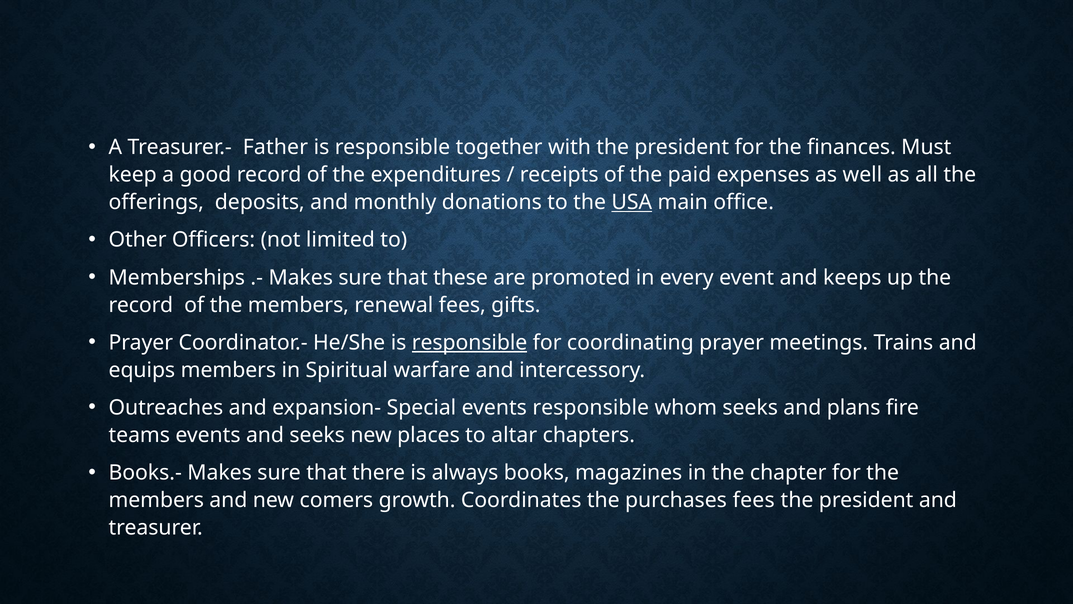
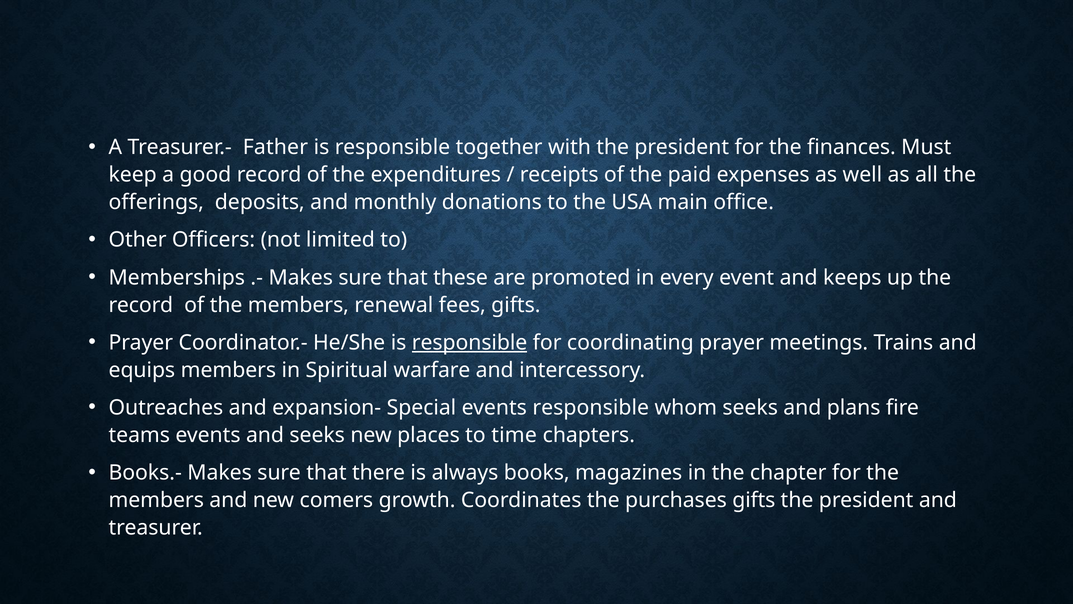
USA underline: present -> none (632, 202)
altar: altar -> time (514, 435)
purchases fees: fees -> gifts (754, 500)
